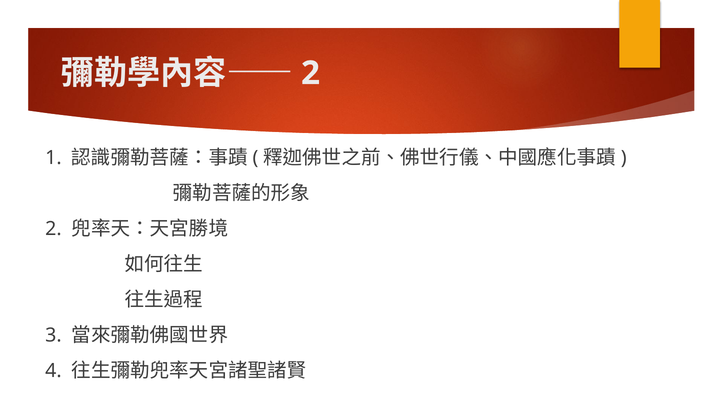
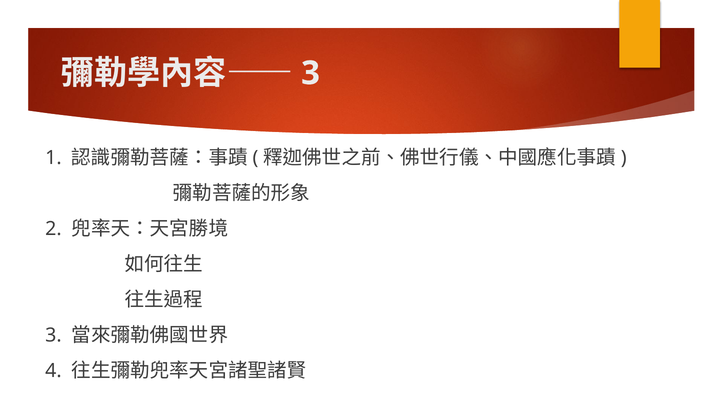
2: 2 -> 3 (311, 73)
